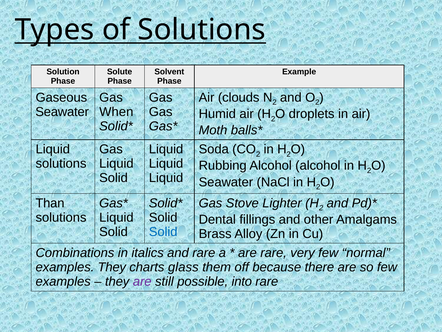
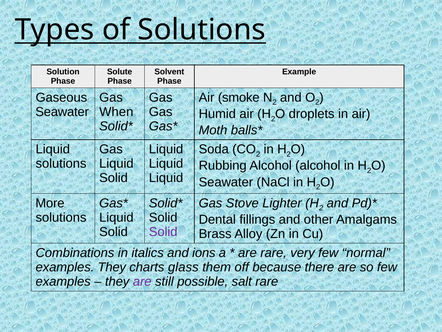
clouds: clouds -> smoke (239, 97)
Than: Than -> More (50, 203)
Solid colour: blue -> purple (163, 232)
and rare: rare -> ions (204, 252)
into: into -> salt (242, 281)
